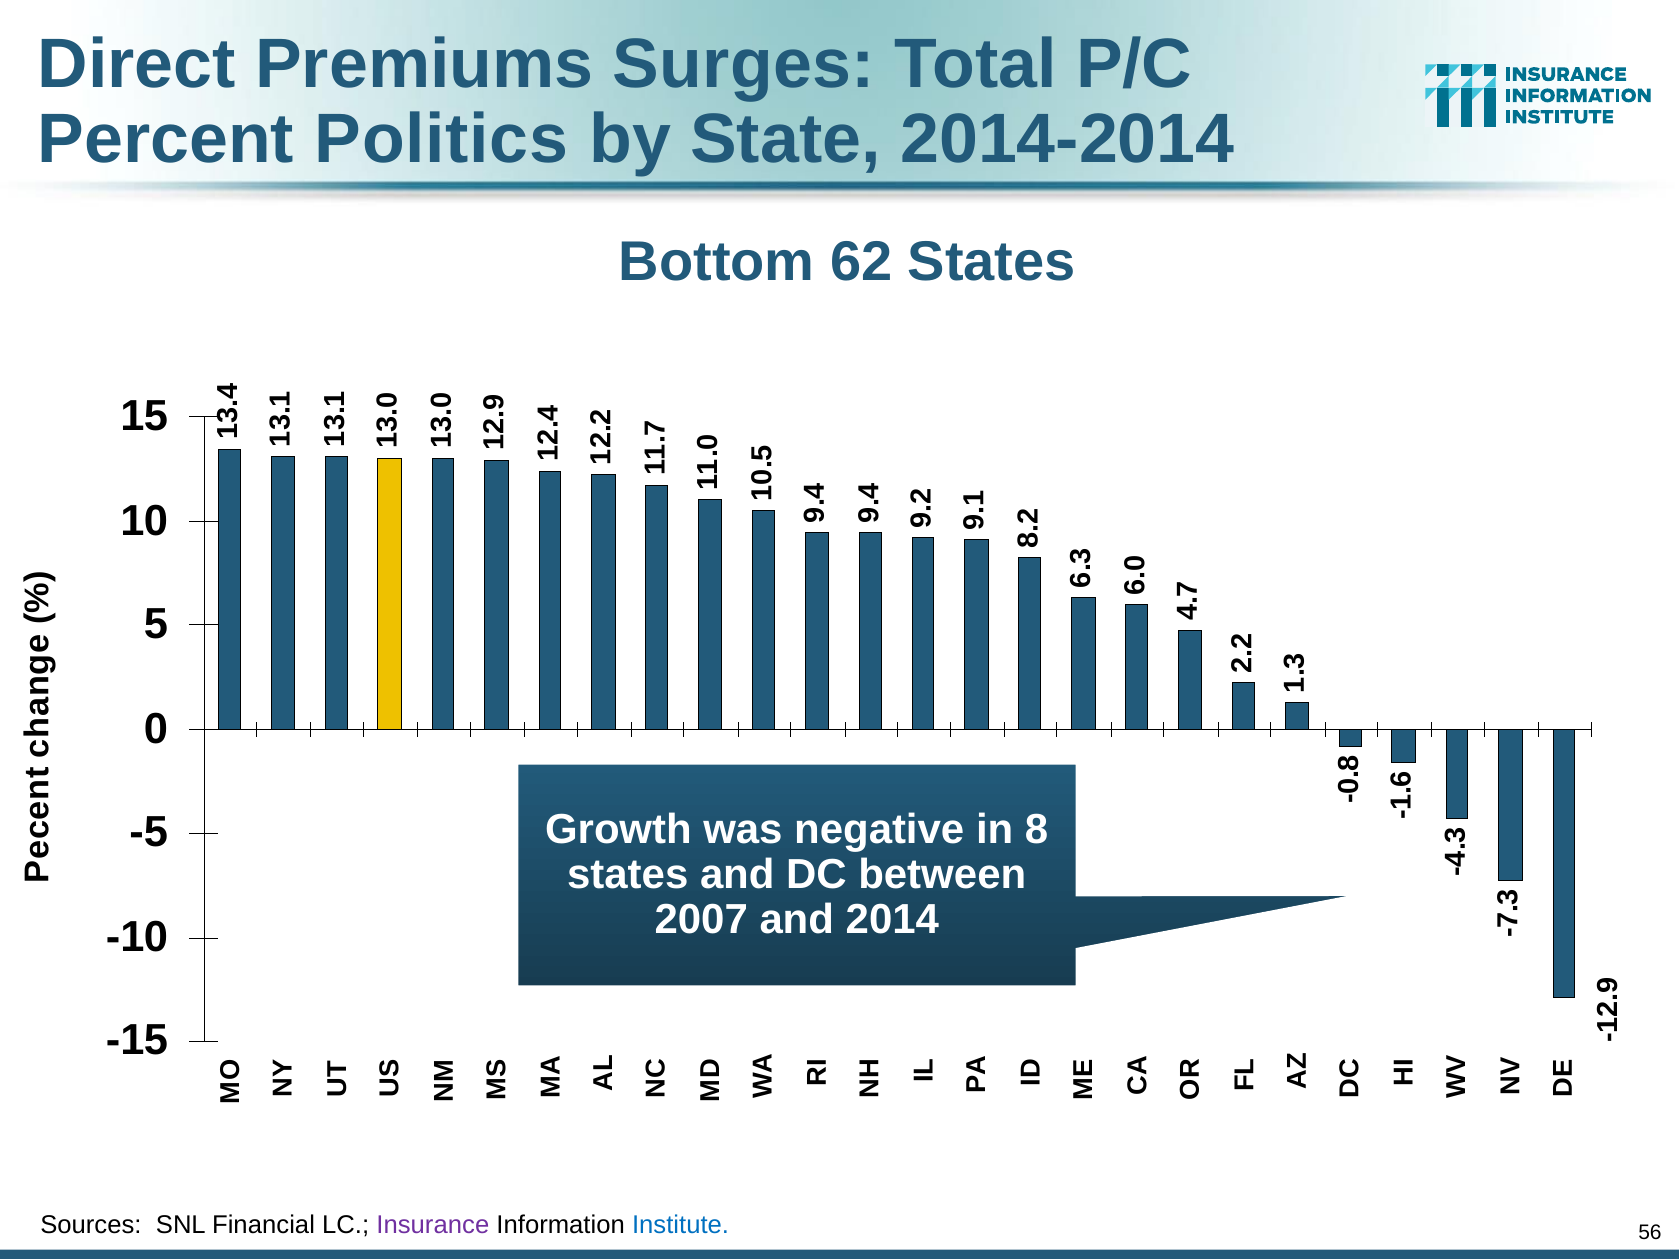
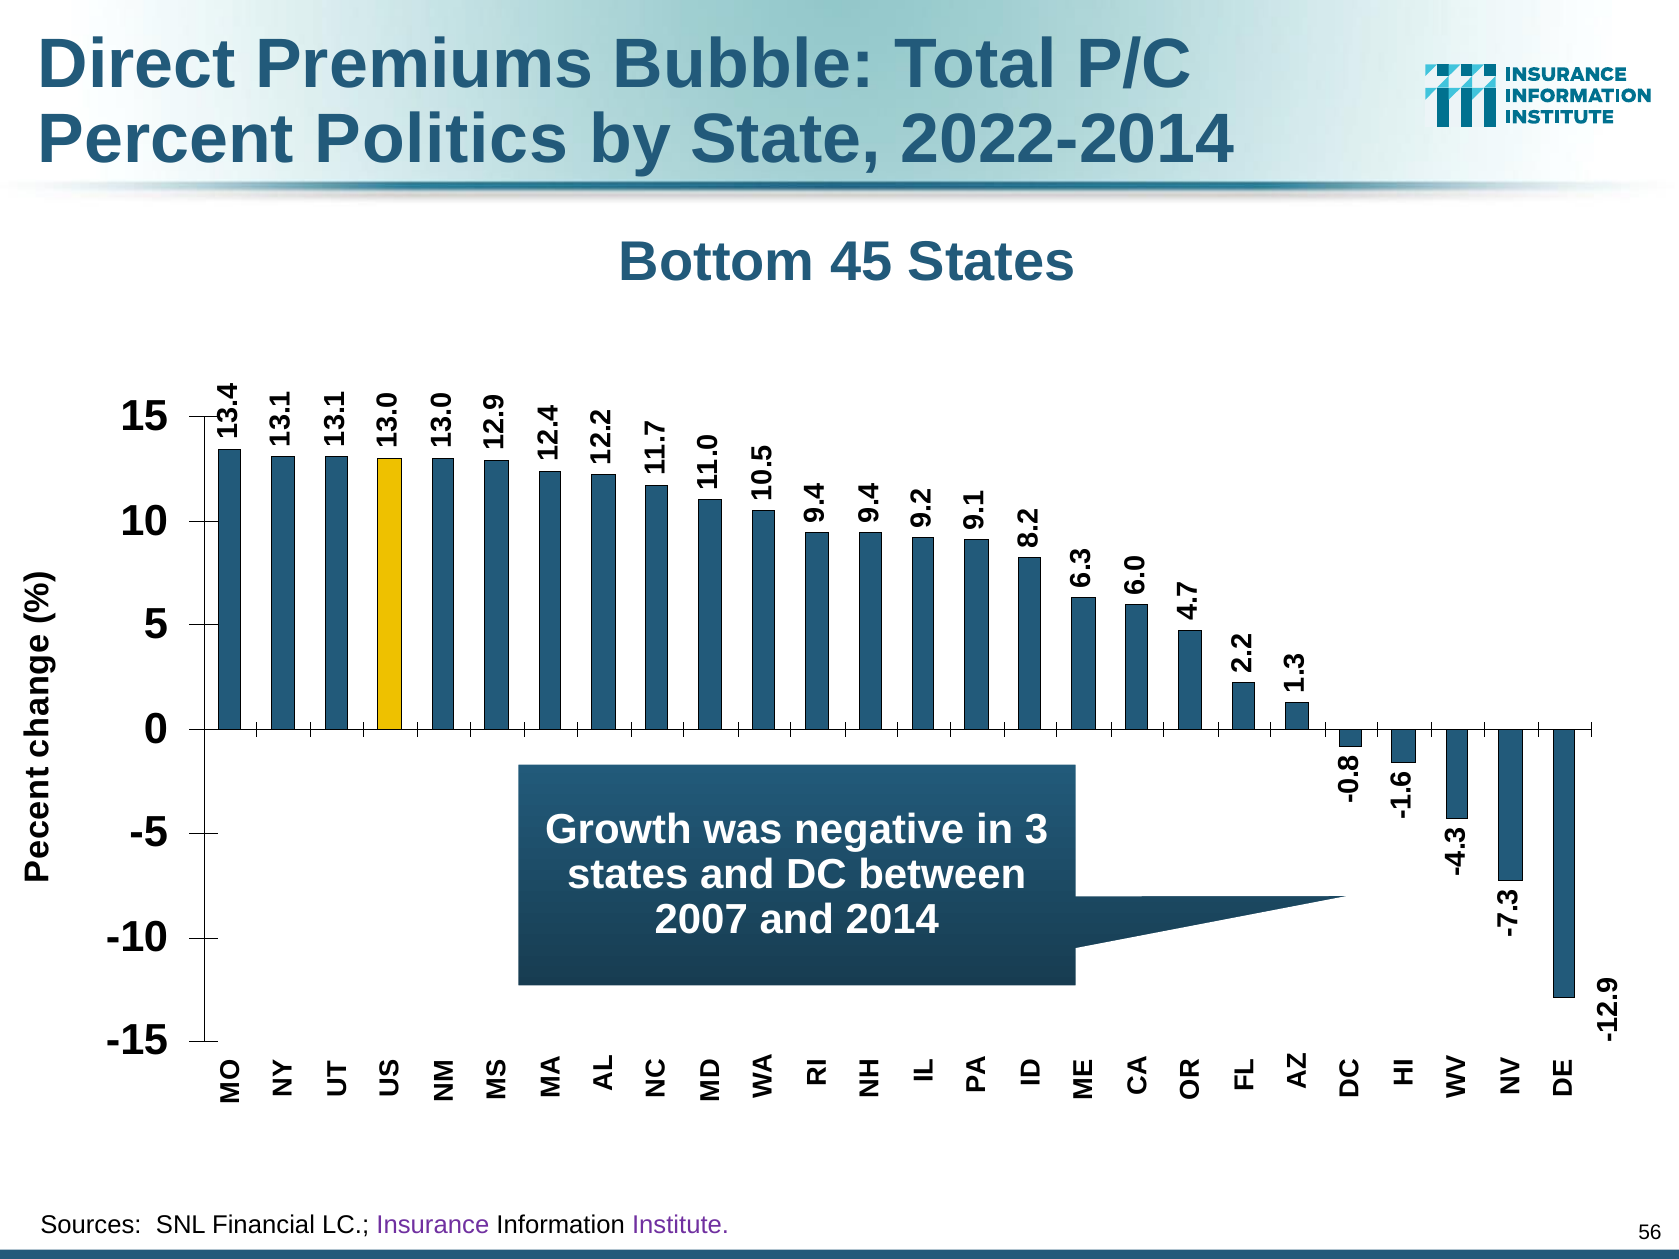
Surges: Surges -> Bubble (744, 64)
2014-2014: 2014-2014 -> 2022-2014 (1067, 140)
62: 62 -> 45 (861, 262)
in 8: 8 -> 3 (1037, 830)
Institute colour: blue -> purple (681, 1225)
